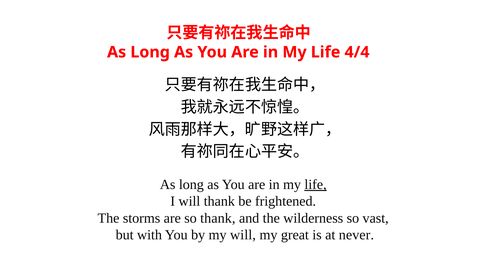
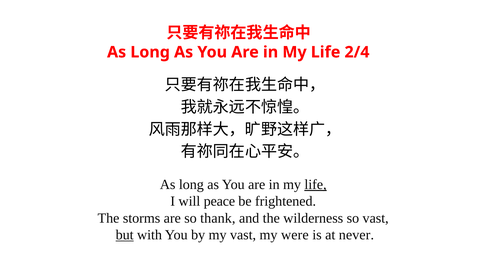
4/4: 4/4 -> 2/4 (357, 52)
will thank: thank -> peace (219, 202)
but underline: none -> present (125, 235)
my will: will -> vast (243, 235)
great: great -> were (295, 235)
